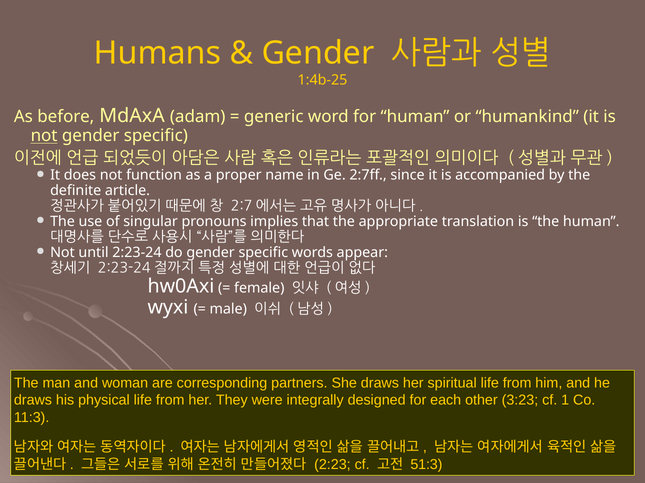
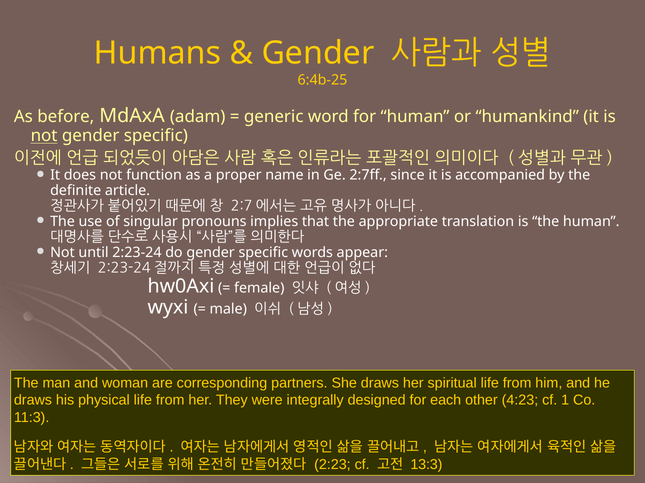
1:4b-25: 1:4b-25 -> 6:4b-25 (323, 80)
3:23: 3:23 -> 4:23 (520, 401)
51:3: 51:3 -> 13:3 (426, 465)
